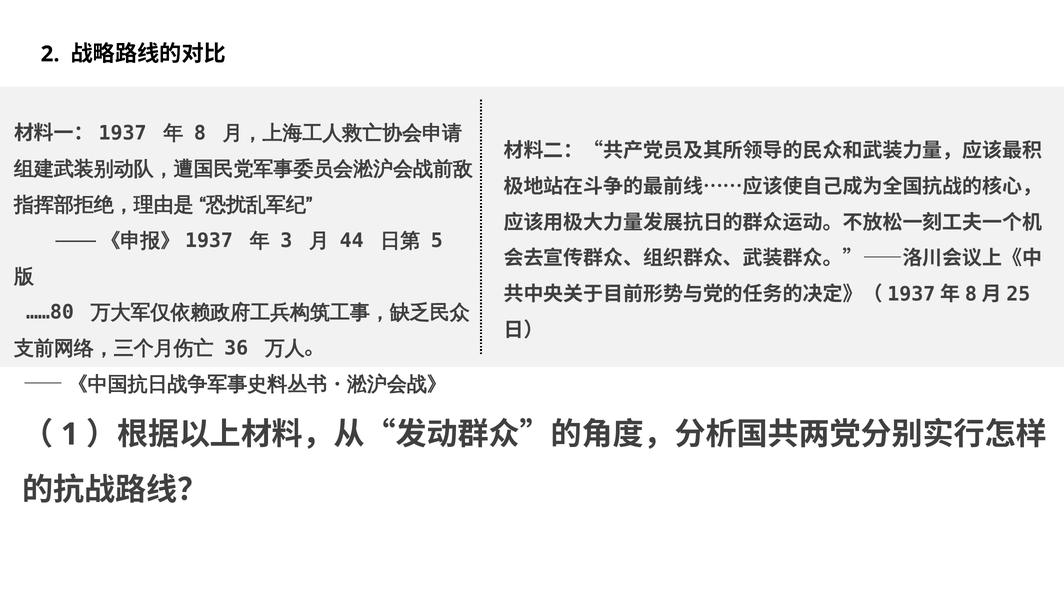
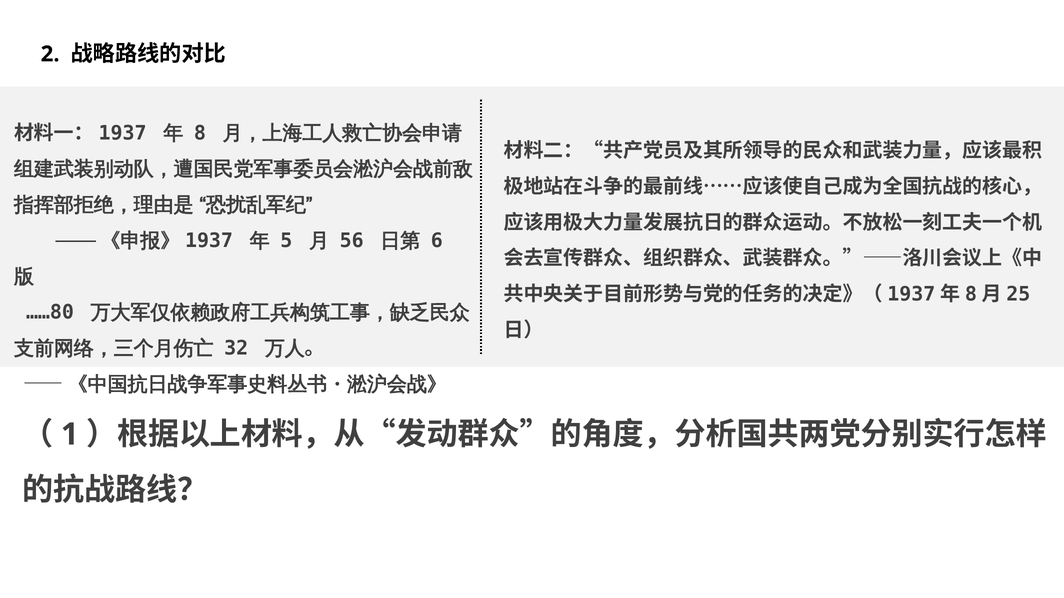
3: 3 -> 5 (286, 241)
44: 44 -> 56 (352, 241)
5: 5 -> 6 (437, 241)
36: 36 -> 32 (236, 349)
